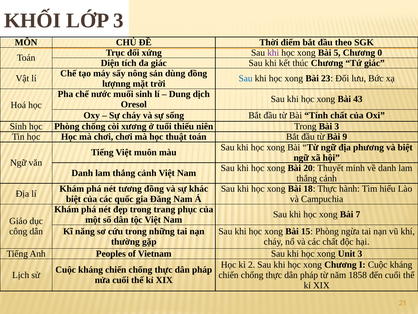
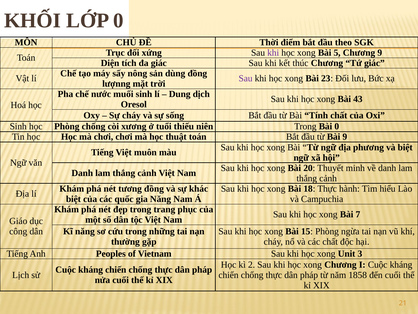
LỚP 3: 3 -> 0 (118, 21)
Chương 0: 0 -> 9 (380, 53)
Sau colour: blue -> purple (246, 78)
Bài 3: 3 -> 0 (337, 126)
gia Đăng: Đăng -> Năng (161, 199)
